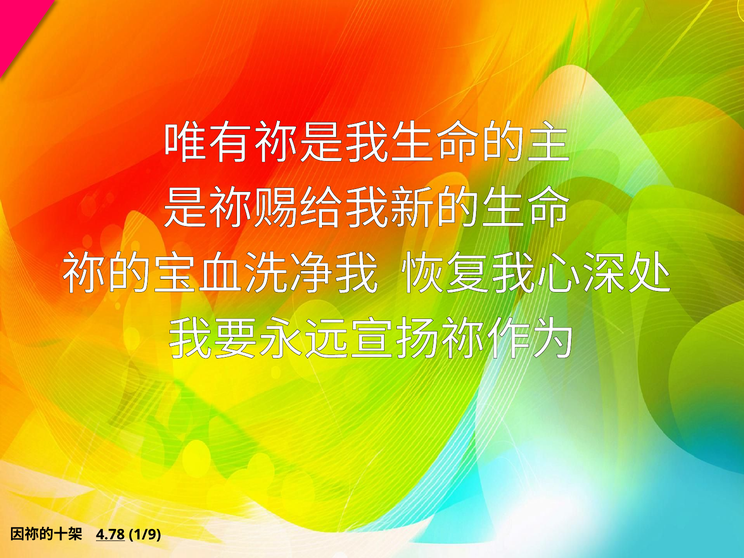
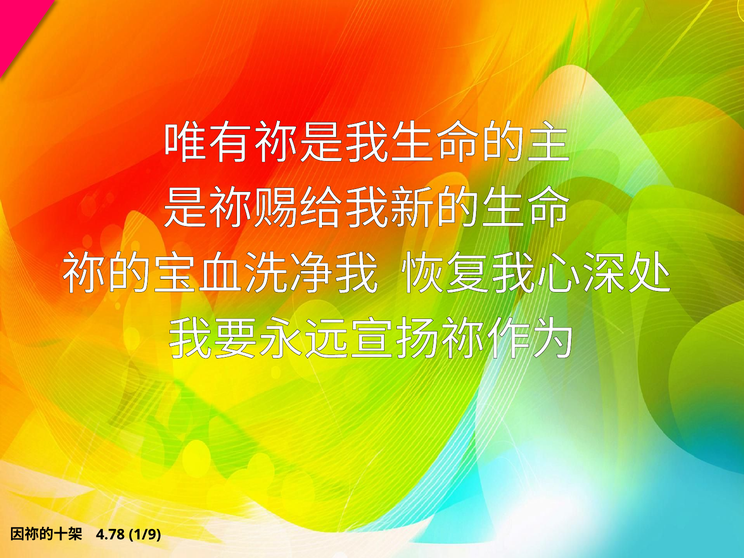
4.78 underline: present -> none (110, 535)
